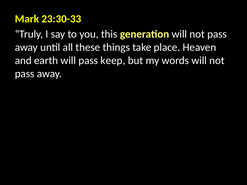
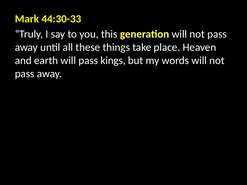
23:30-33: 23:30-33 -> 44:30-33 (61, 19)
pass keep: keep -> kings (113, 61)
